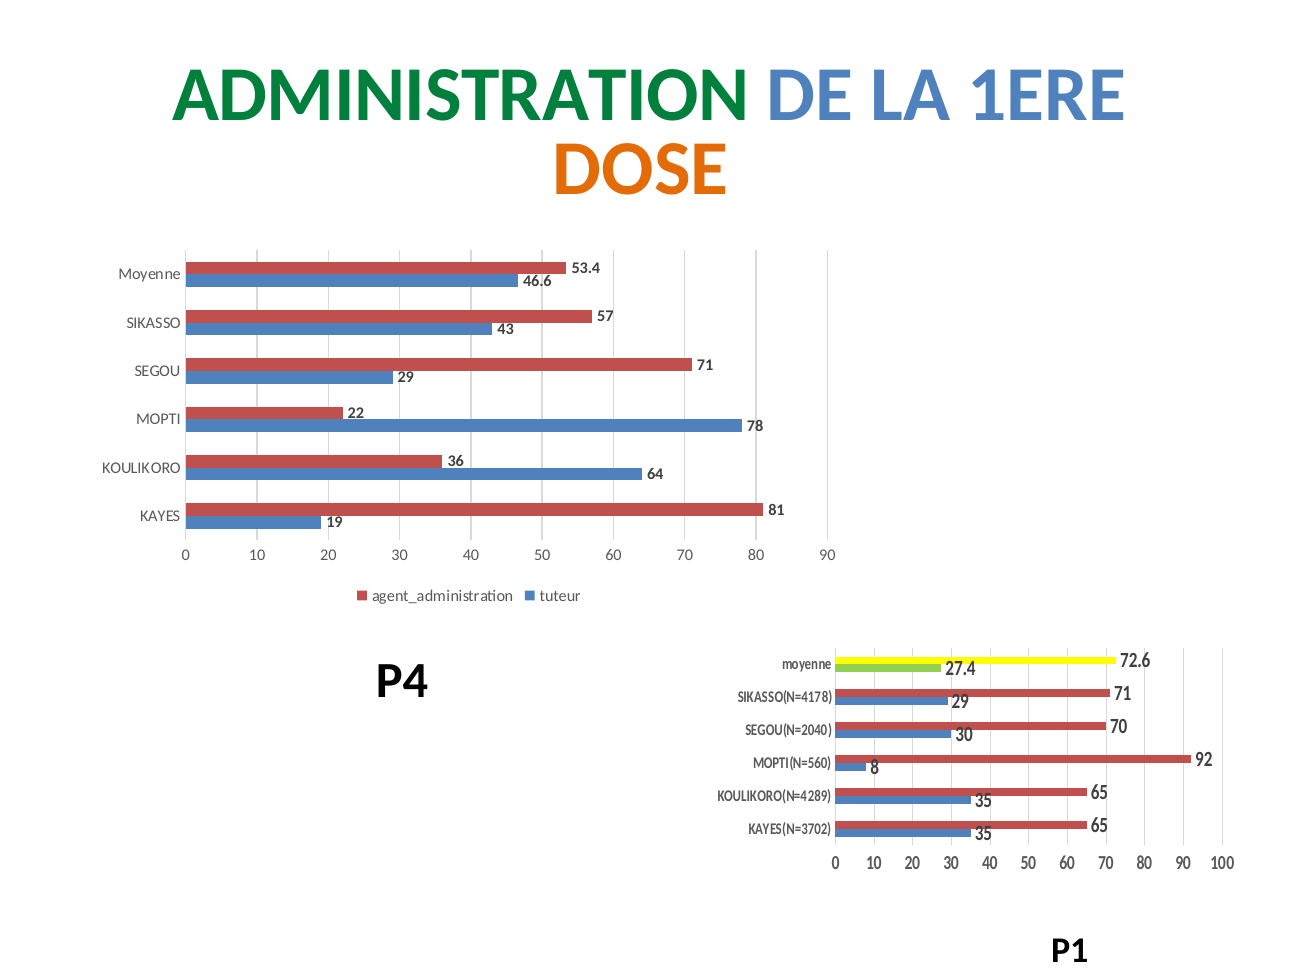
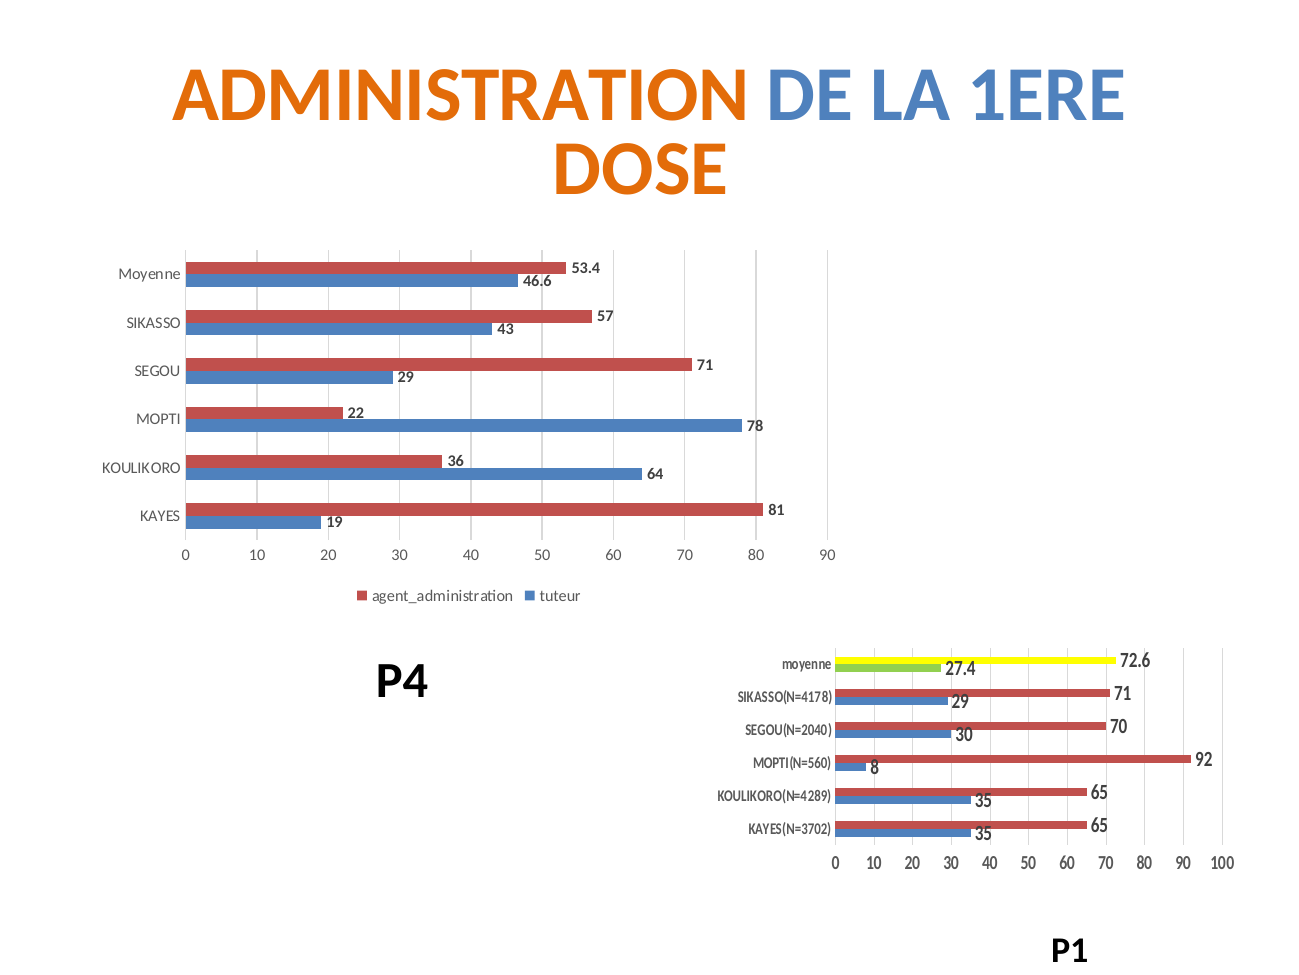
ADMINISTRATION colour: green -> orange (461, 95)
